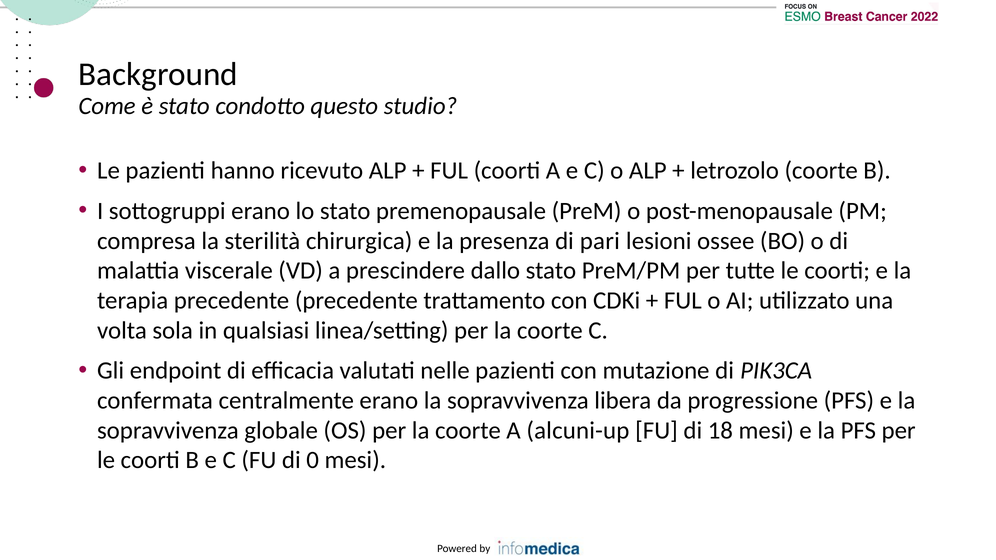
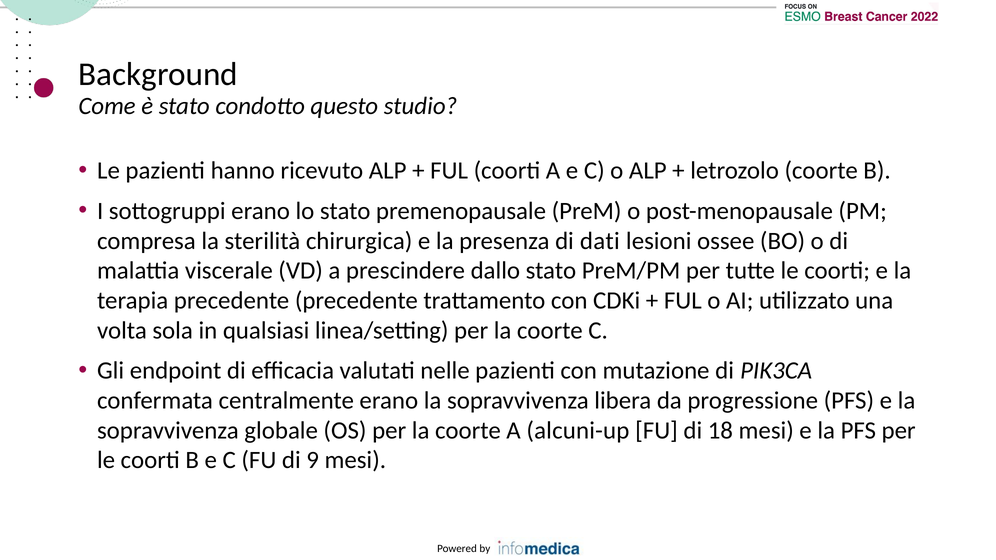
pari: pari -> dati (600, 241)
0: 0 -> 9 (313, 460)
